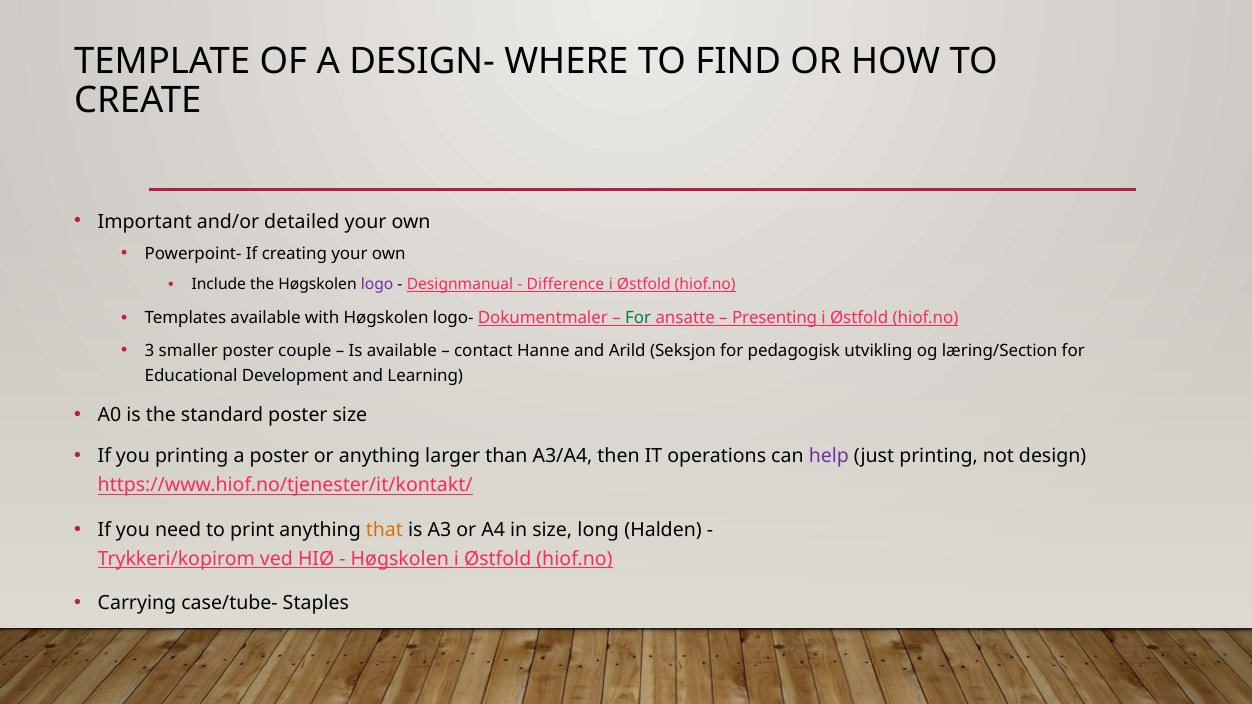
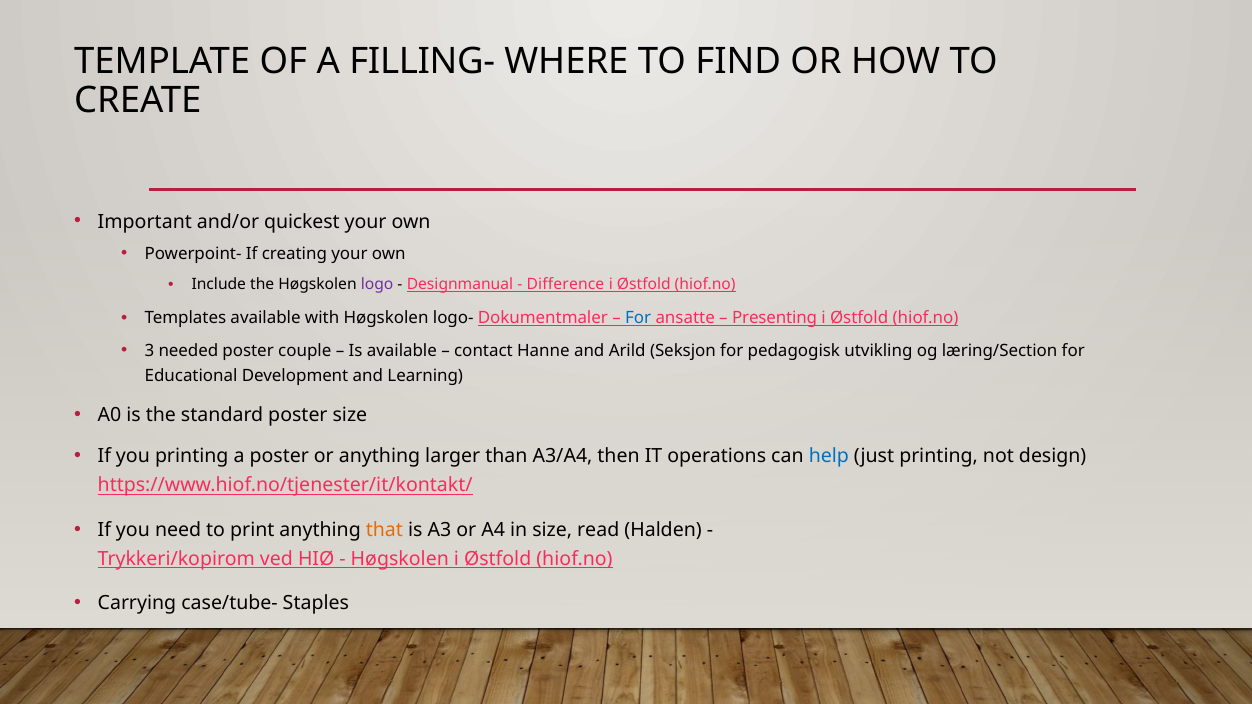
DESIGN-: DESIGN- -> FILLING- (422, 61)
detailed: detailed -> quickest (302, 222)
For colour: green -> blue (638, 318)
smaller: smaller -> needed (188, 351)
help colour: purple -> blue (829, 457)
long: long -> read (598, 530)
